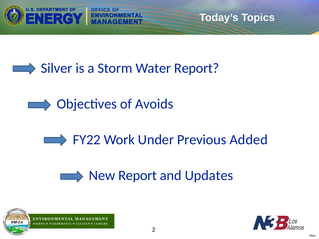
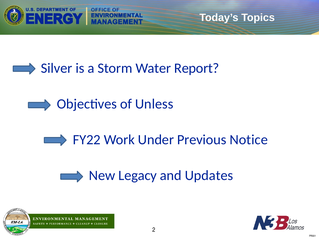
Avoids: Avoids -> Unless (154, 104)
Added: Added -> Notice (249, 140)
New Report: Report -> Legacy (138, 176)
